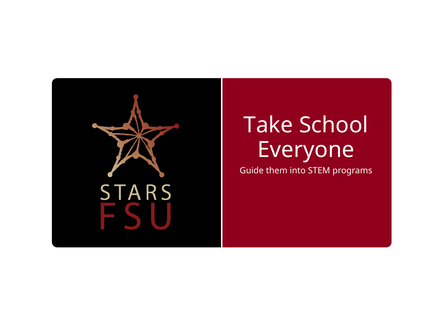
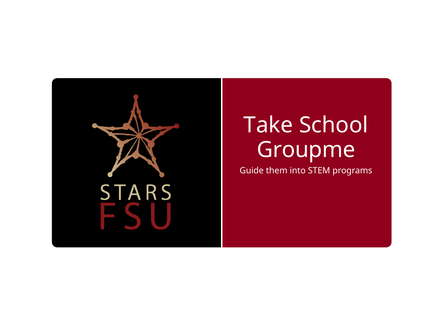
Everyone: Everyone -> Groupme (306, 150)
